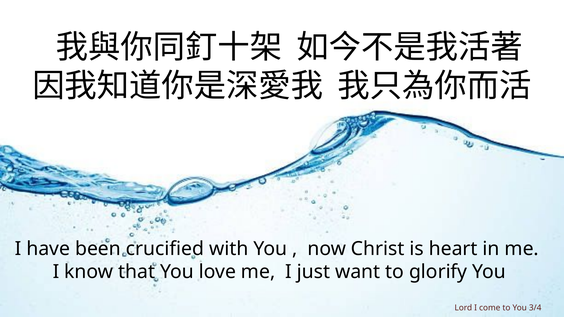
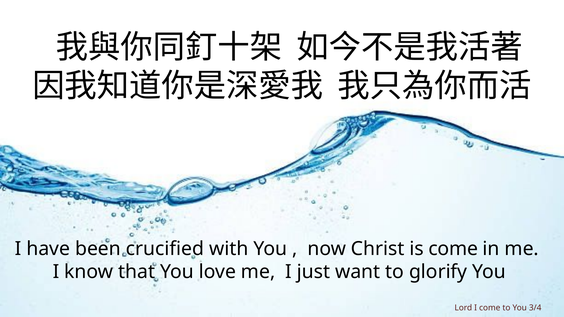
is heart: heart -> come (453, 249)
